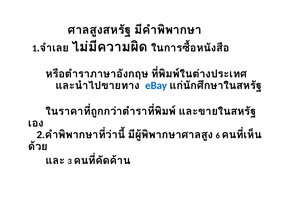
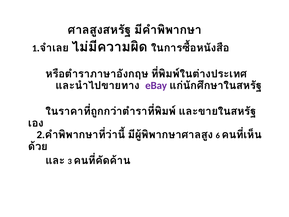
eBay colour: blue -> purple (156, 85)
